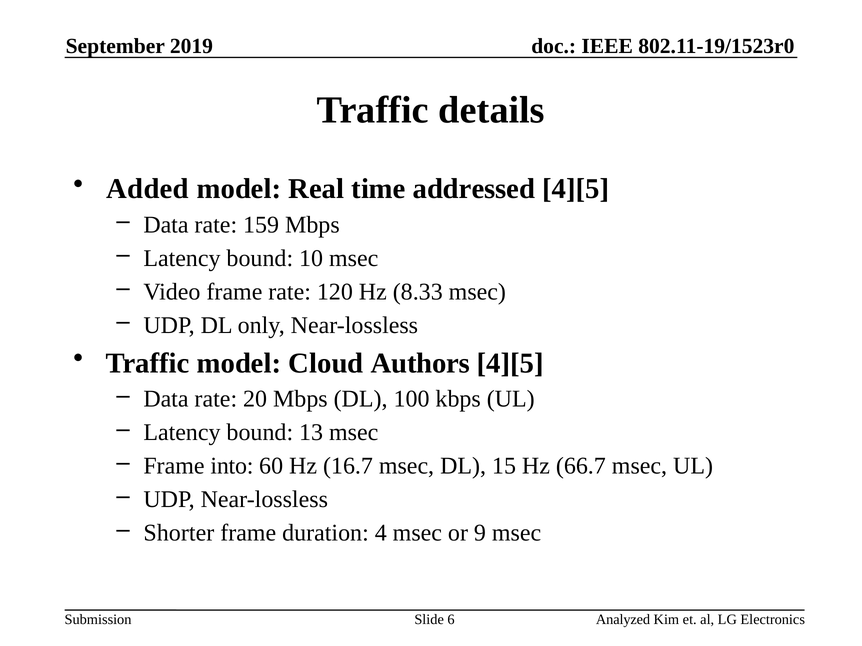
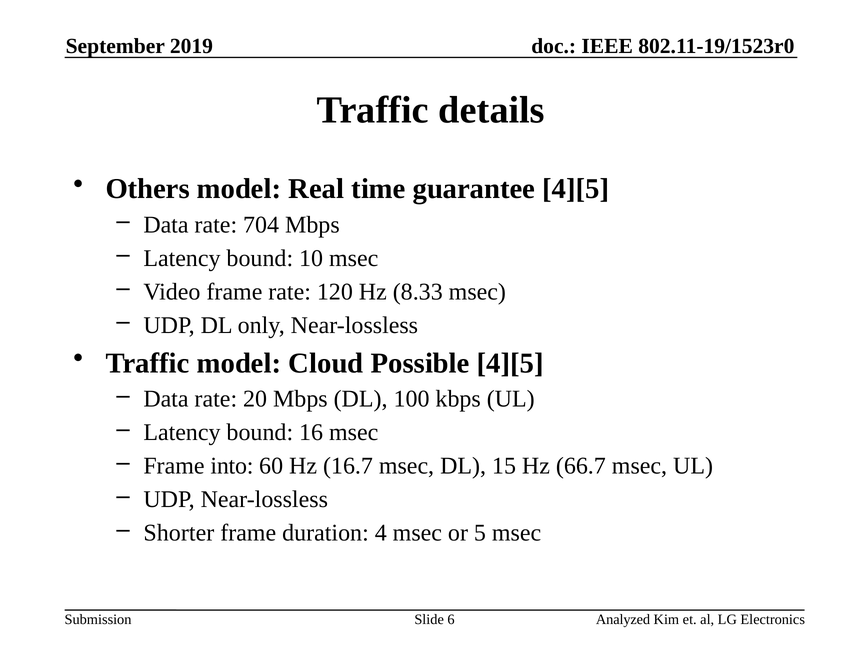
Added: Added -> Others (148, 189)
addressed: addressed -> guarantee (474, 189)
159: 159 -> 704 (261, 225)
Authors: Authors -> Possible (420, 363)
13: 13 -> 16 (311, 433)
9: 9 -> 5 (480, 533)
